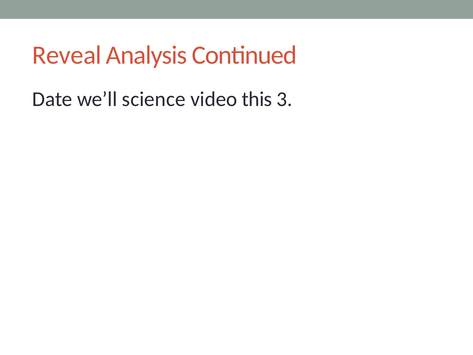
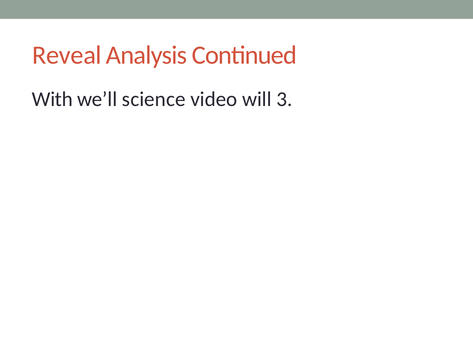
Date: Date -> With (52, 99)
this: this -> will (257, 99)
